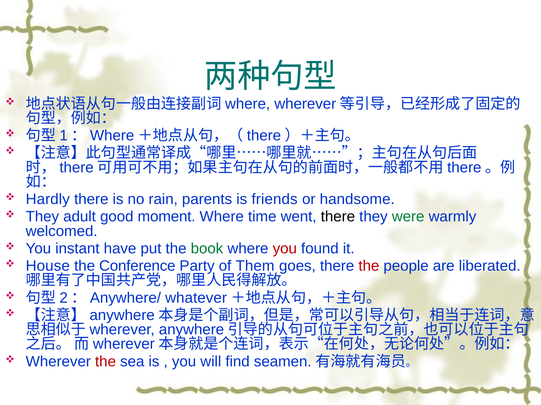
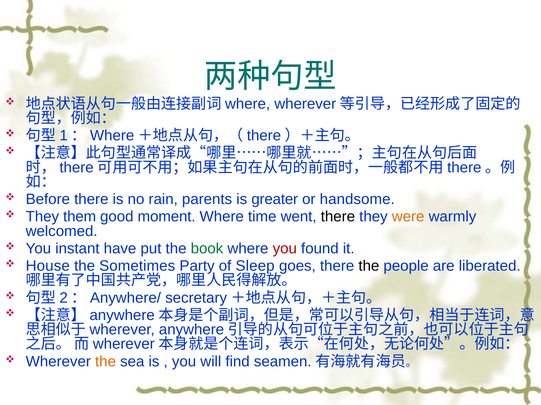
Hardly: Hardly -> Before (48, 200)
friends: friends -> greater (275, 200)
adult: adult -> them (80, 217)
were colour: green -> orange (408, 217)
Conference: Conference -> Sometimes (137, 266)
Them: Them -> Sleep (255, 266)
the colour: red -> black (369, 266)
whatever: whatever -> secretary (196, 298)
the colour: red -> orange (106, 362)
